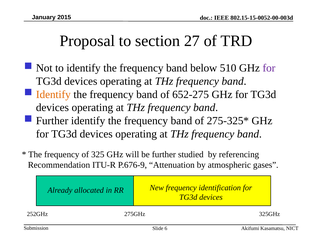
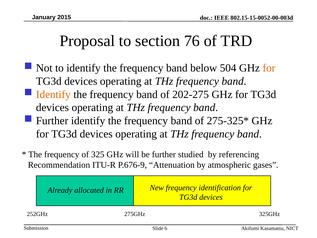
27: 27 -> 76 (192, 41)
510: 510 -> 504 (228, 68)
for colour: purple -> orange (269, 68)
652-275: 652-275 -> 202-275 (191, 94)
